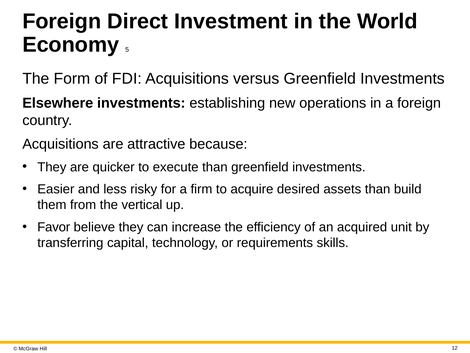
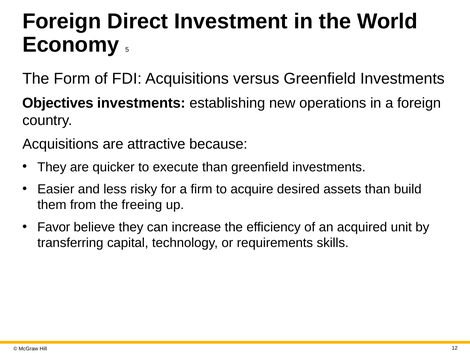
Elsewhere: Elsewhere -> Objectives (58, 103)
vertical: vertical -> freeing (142, 205)
